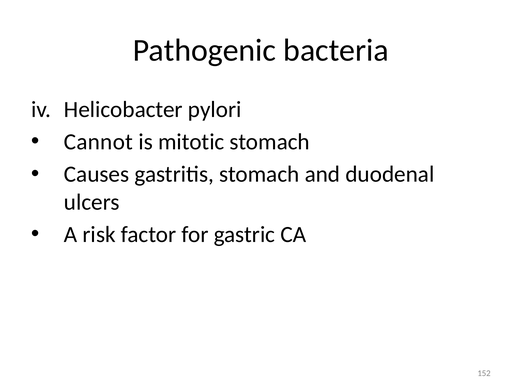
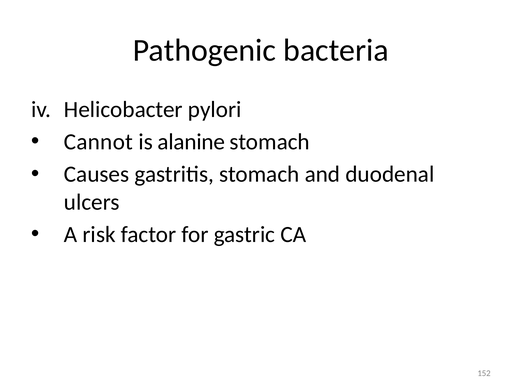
mitotic: mitotic -> alanine (191, 142)
